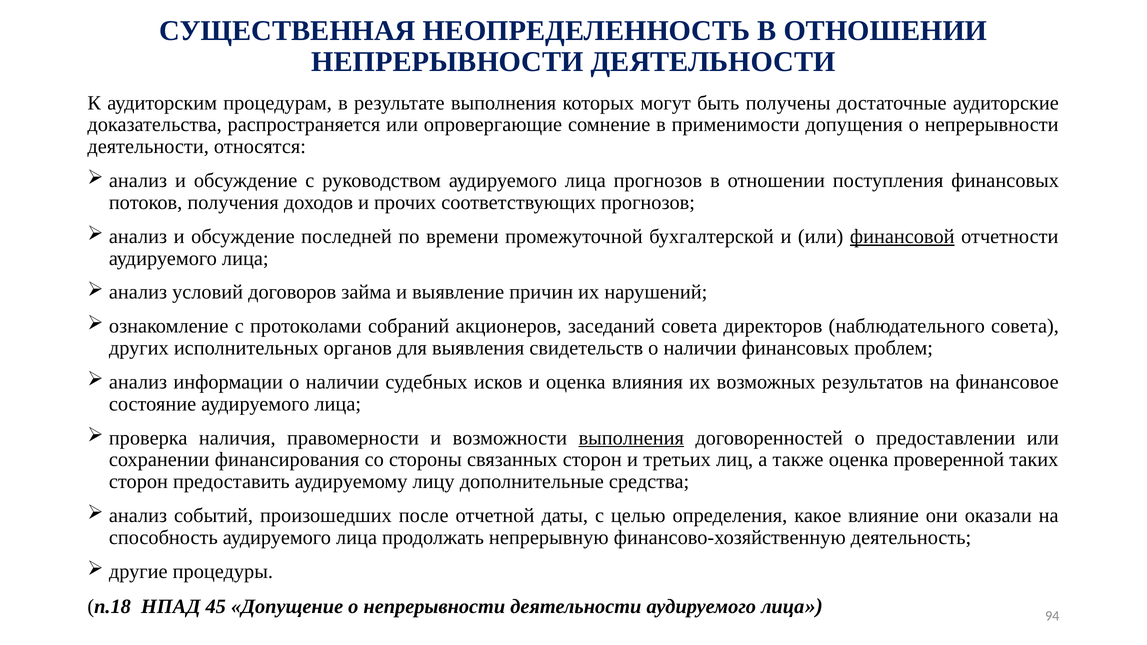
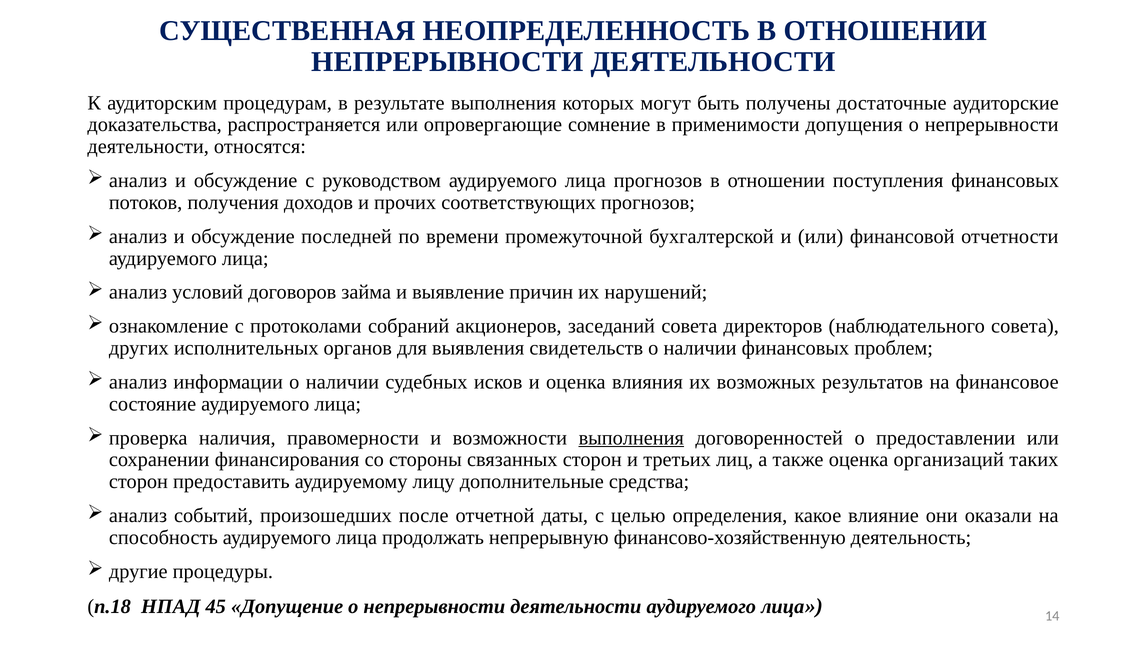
финансовой underline: present -> none (902, 236)
проверенной: проверенной -> организаций (949, 460)
94: 94 -> 14 (1052, 616)
